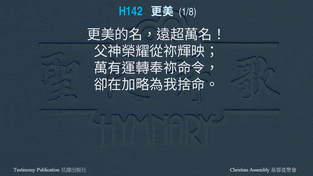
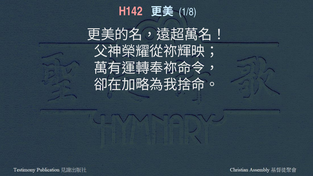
H142 colour: light blue -> pink (131, 11)
